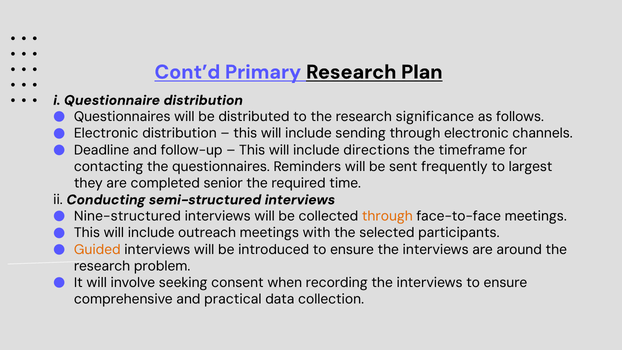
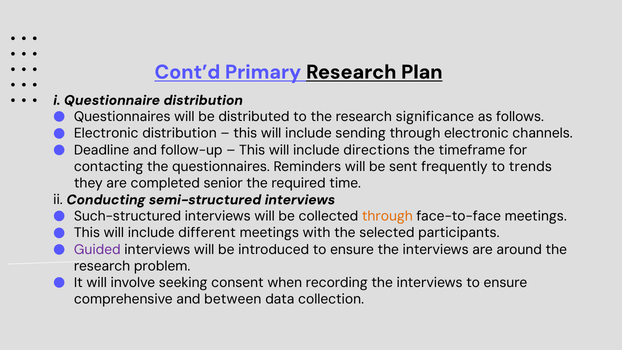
largest: largest -> trends (530, 166)
Nine-structured: Nine-structured -> Such-structured (128, 216)
outreach: outreach -> different (207, 233)
Guided colour: orange -> purple (97, 249)
practical: practical -> between (233, 299)
